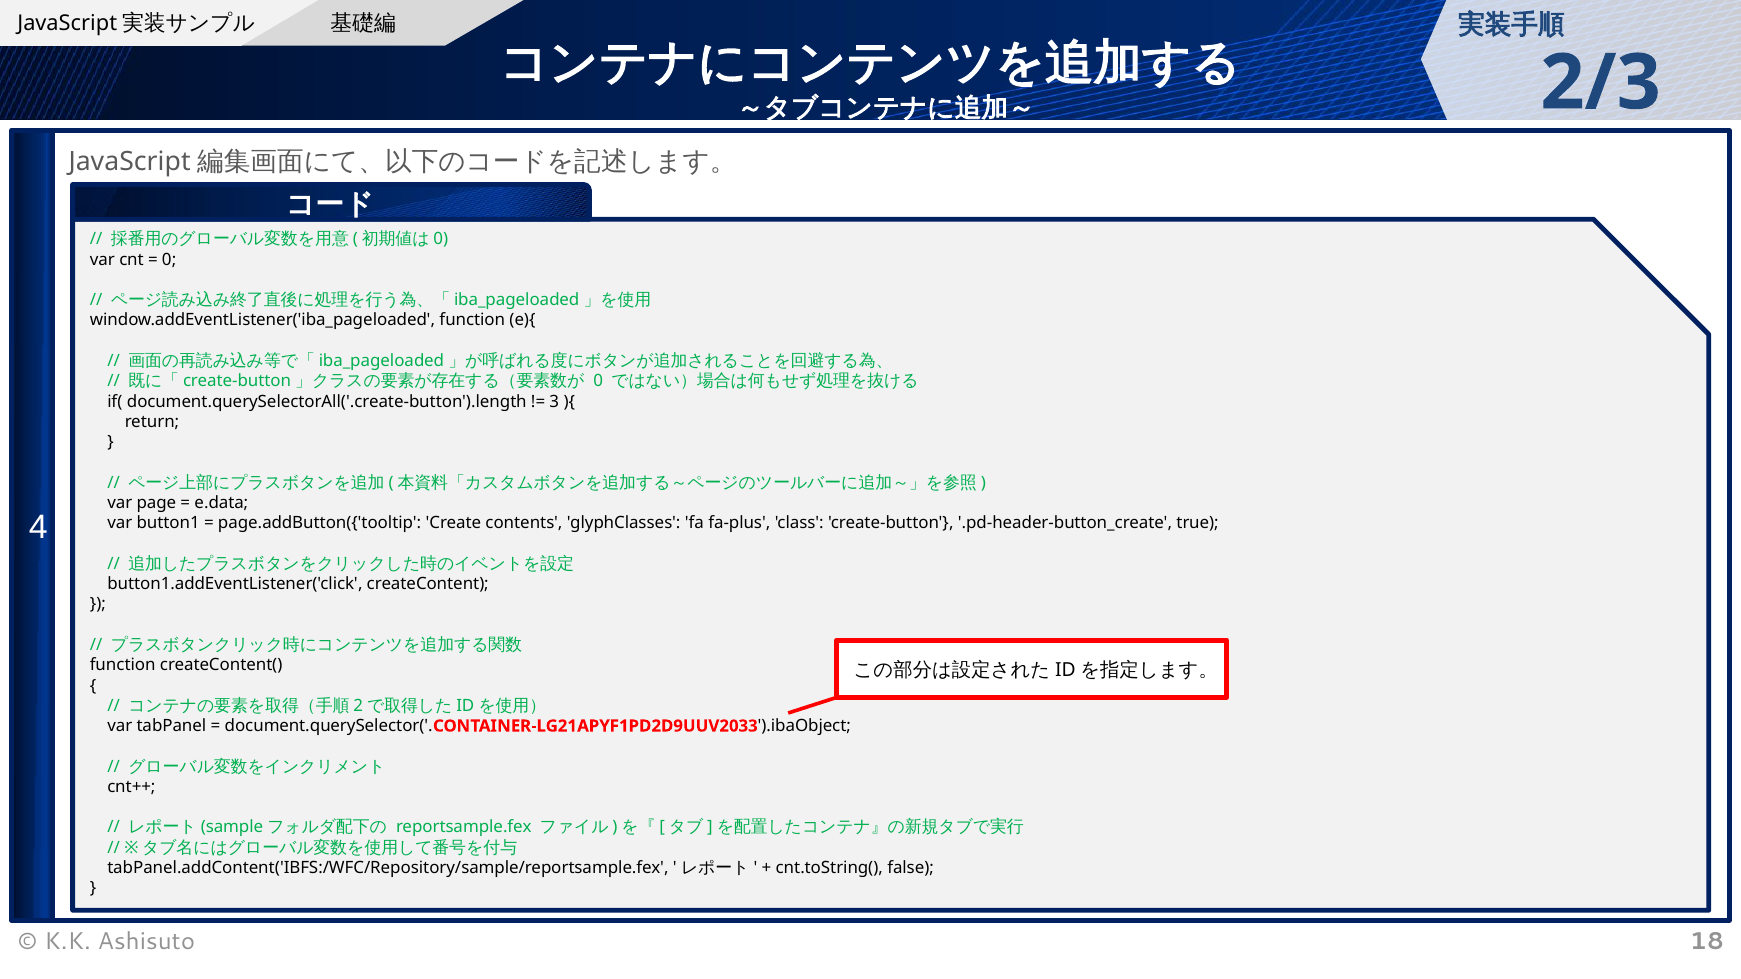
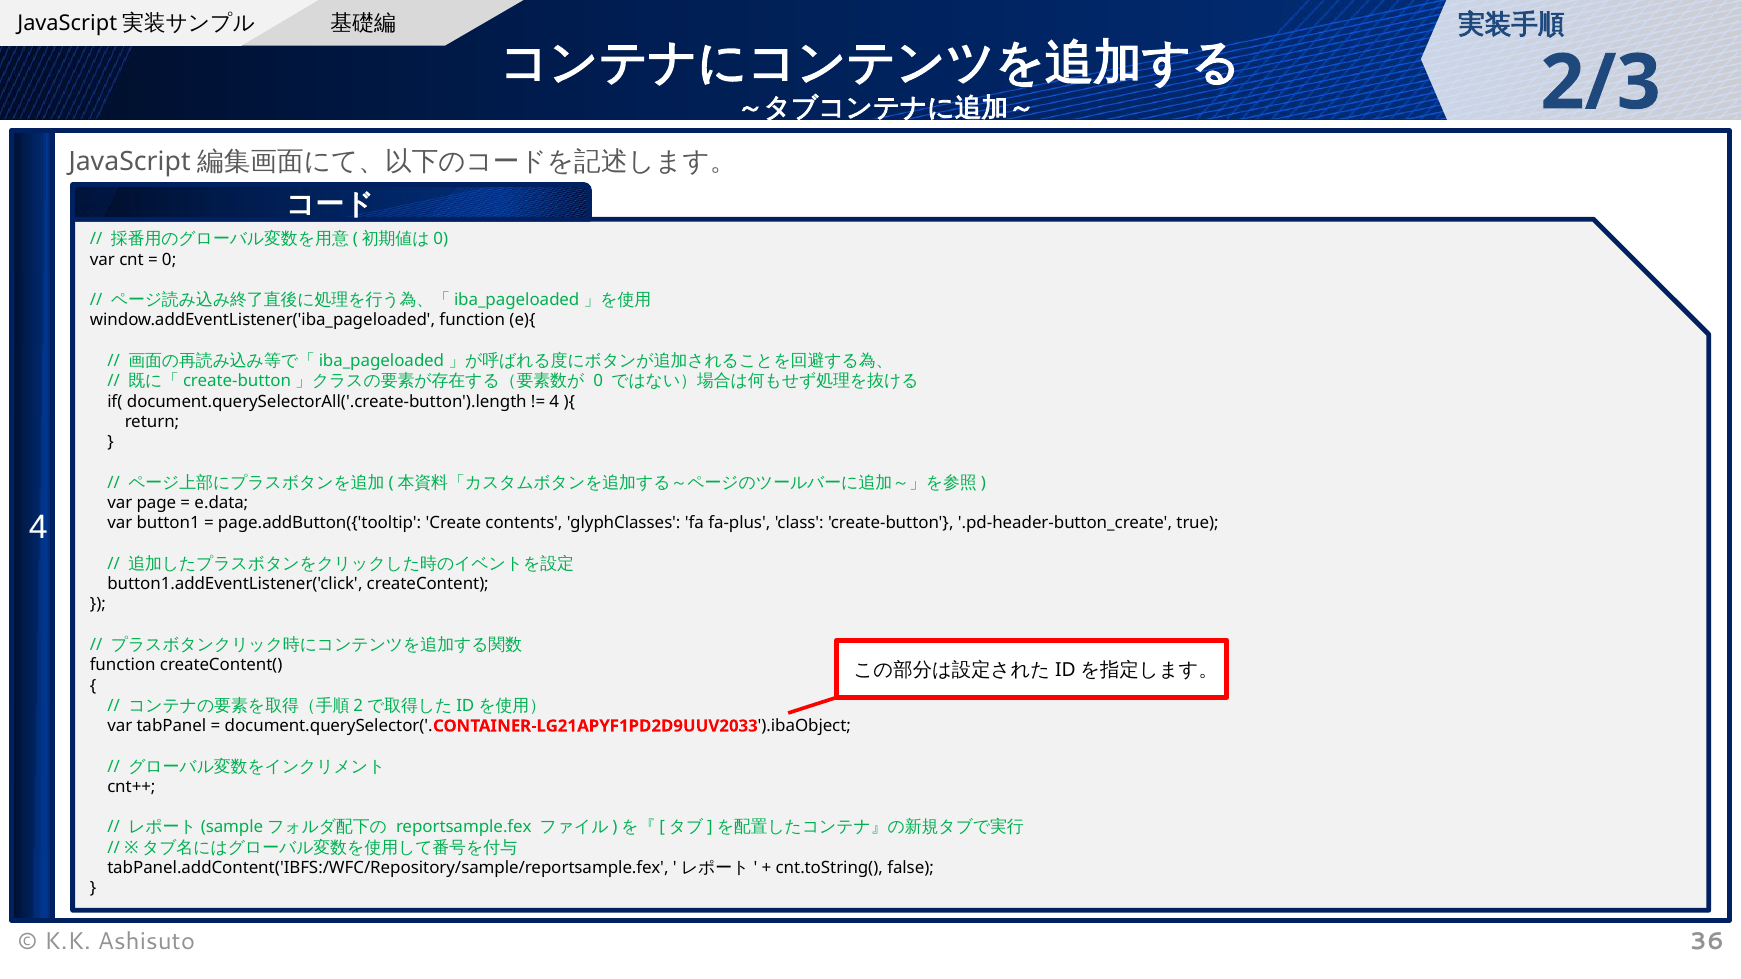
3: 3 -> 4 (554, 402)
18: 18 -> 36 (1707, 942)
